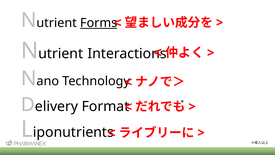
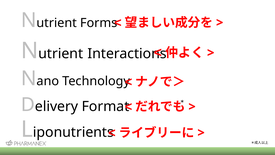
Forms underline: present -> none (99, 23)
